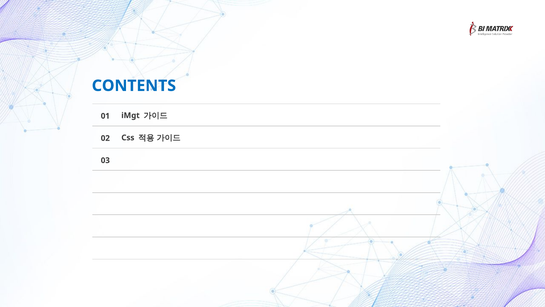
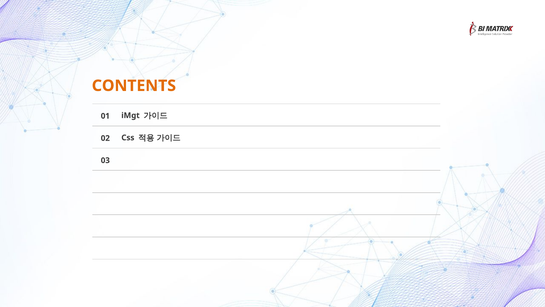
CONTENTS colour: blue -> orange (134, 86)
